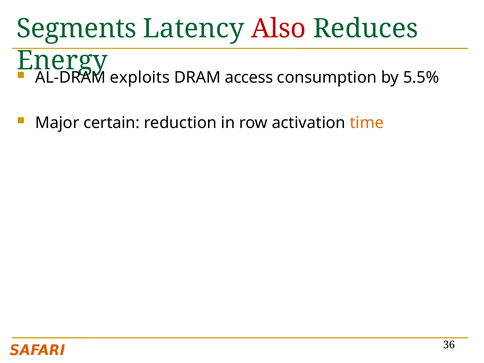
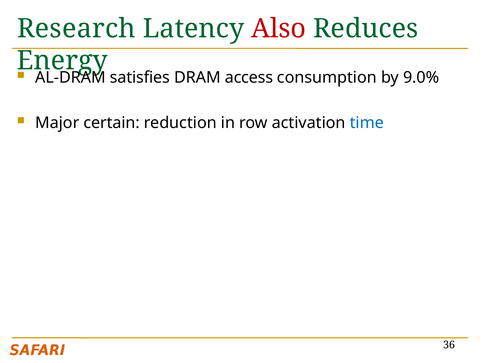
Segments: Segments -> Research (76, 28)
exploits: exploits -> satisfies (140, 78)
5.5%: 5.5% -> 9.0% (421, 78)
time colour: orange -> blue (367, 123)
